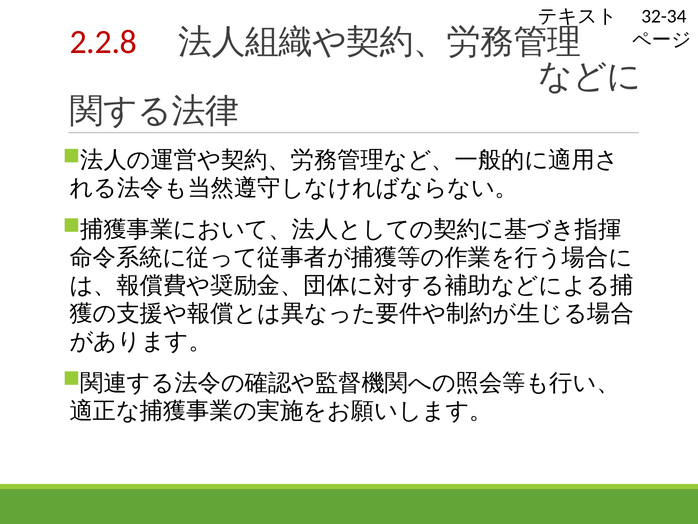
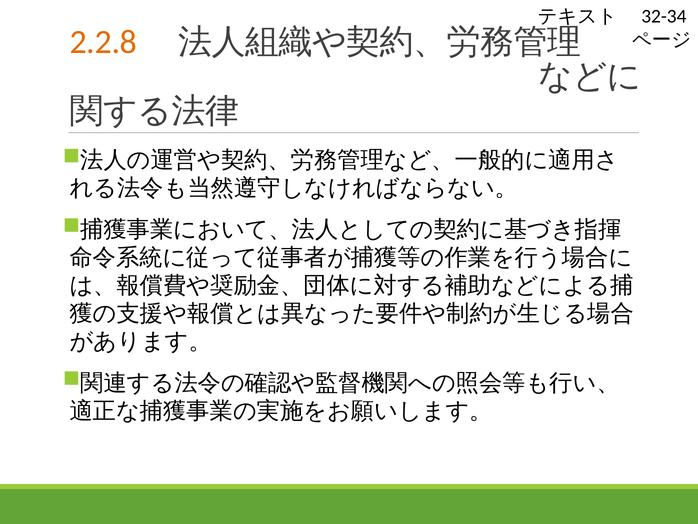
2.2.8 colour: red -> orange (103, 42)
